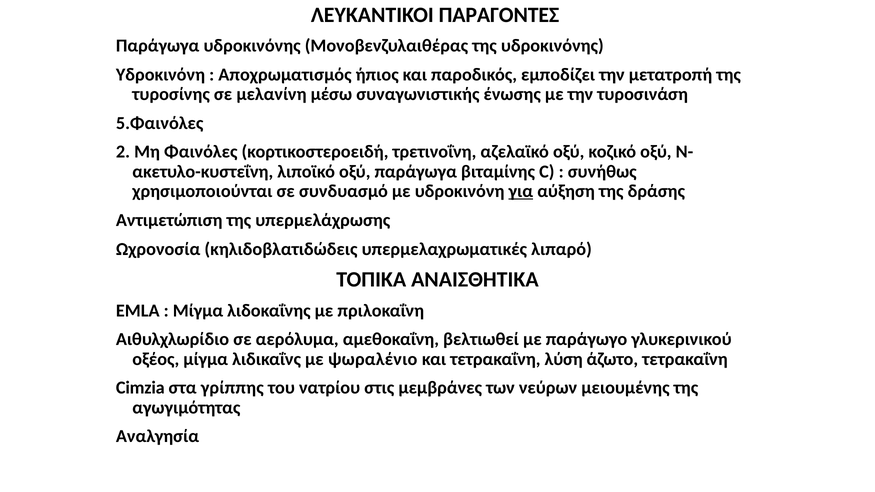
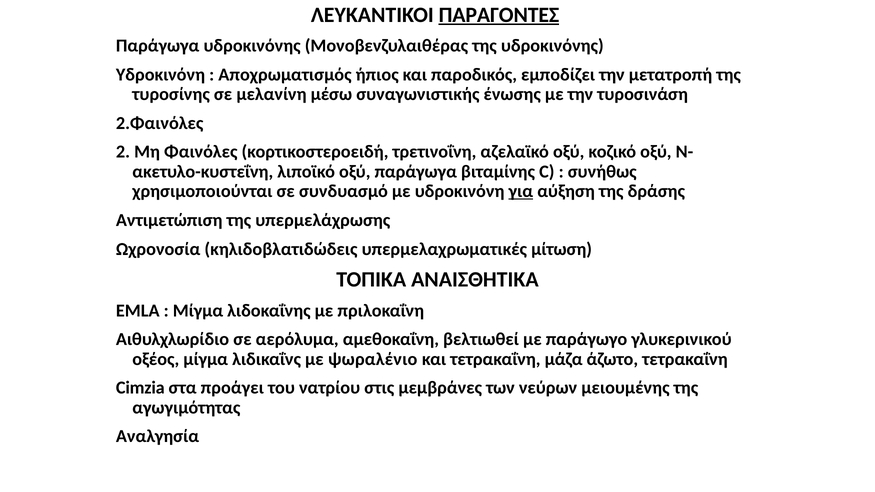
ΠΑΡΑΓΟΝΤΕΣ underline: none -> present (499, 15)
5.Φαινόλες: 5.Φαινόλες -> 2.Φαινόλες (160, 123)
λιπαρό: λιπαρό -> μίτωση (562, 249)
λύση: λύση -> μάζα (564, 359)
γρίππης: γρίππης -> προάγει (232, 388)
